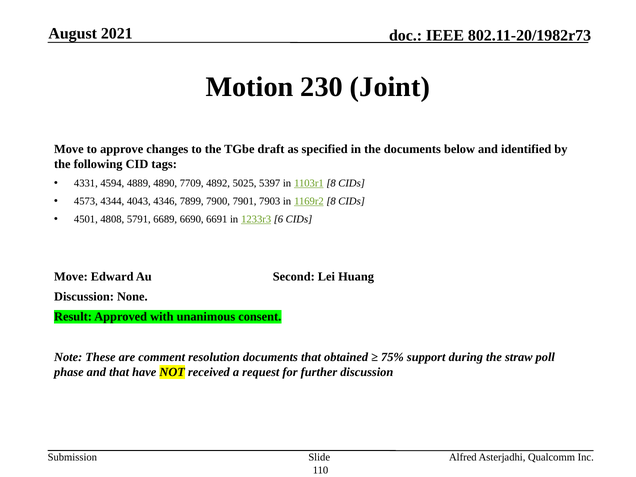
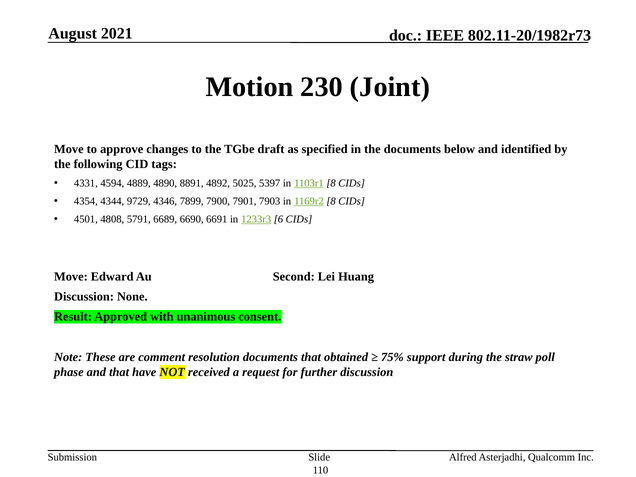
7709: 7709 -> 8891 (192, 183)
4573: 4573 -> 4354 (86, 201)
4043: 4043 -> 9729 (139, 201)
